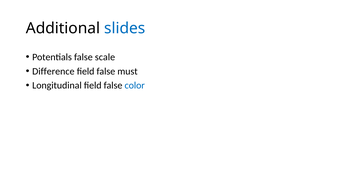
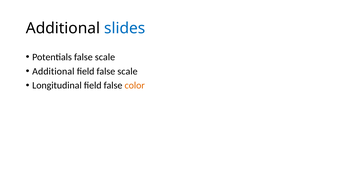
Difference: Difference -> Additional (53, 72)
field false must: must -> scale (128, 72)
color colour: blue -> orange (135, 86)
